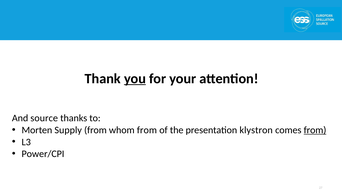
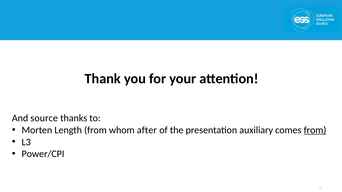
you underline: present -> none (135, 79)
Supply: Supply -> Length (68, 130)
whom from: from -> after (147, 130)
klystron: klystron -> auxiliary (256, 130)
